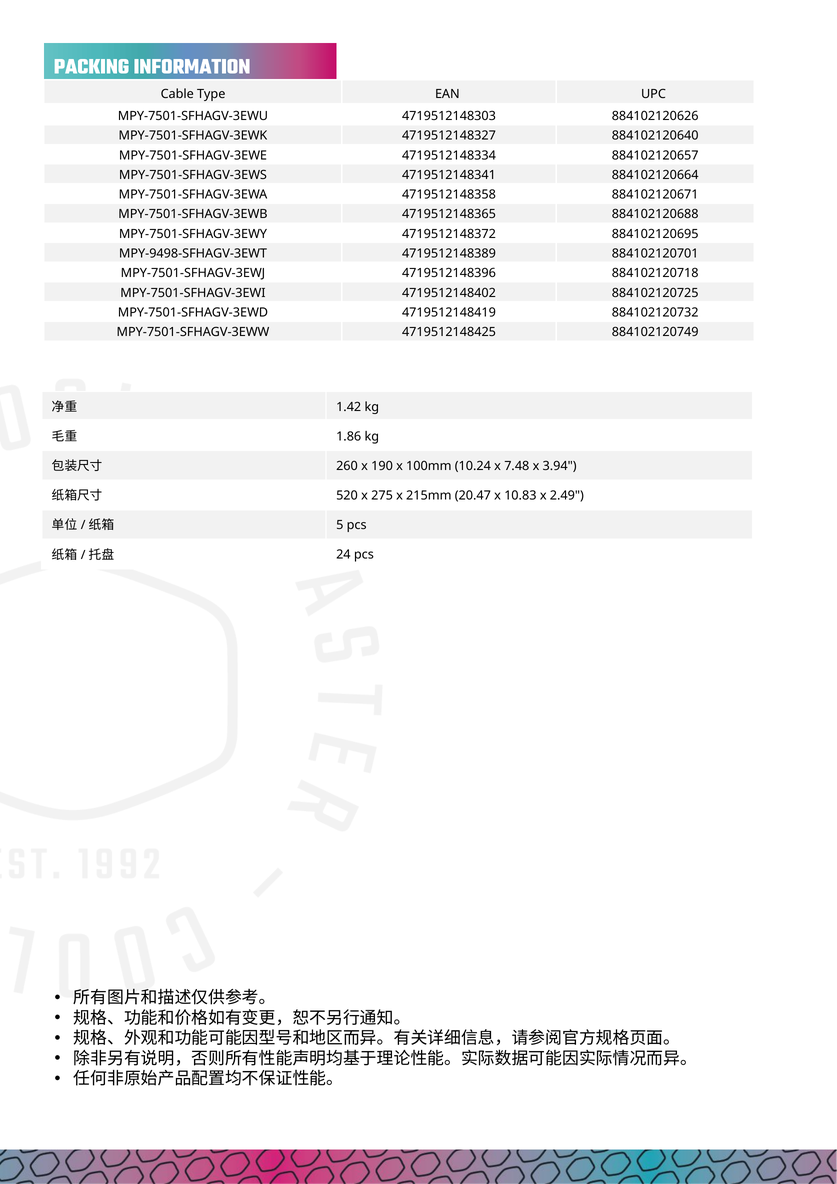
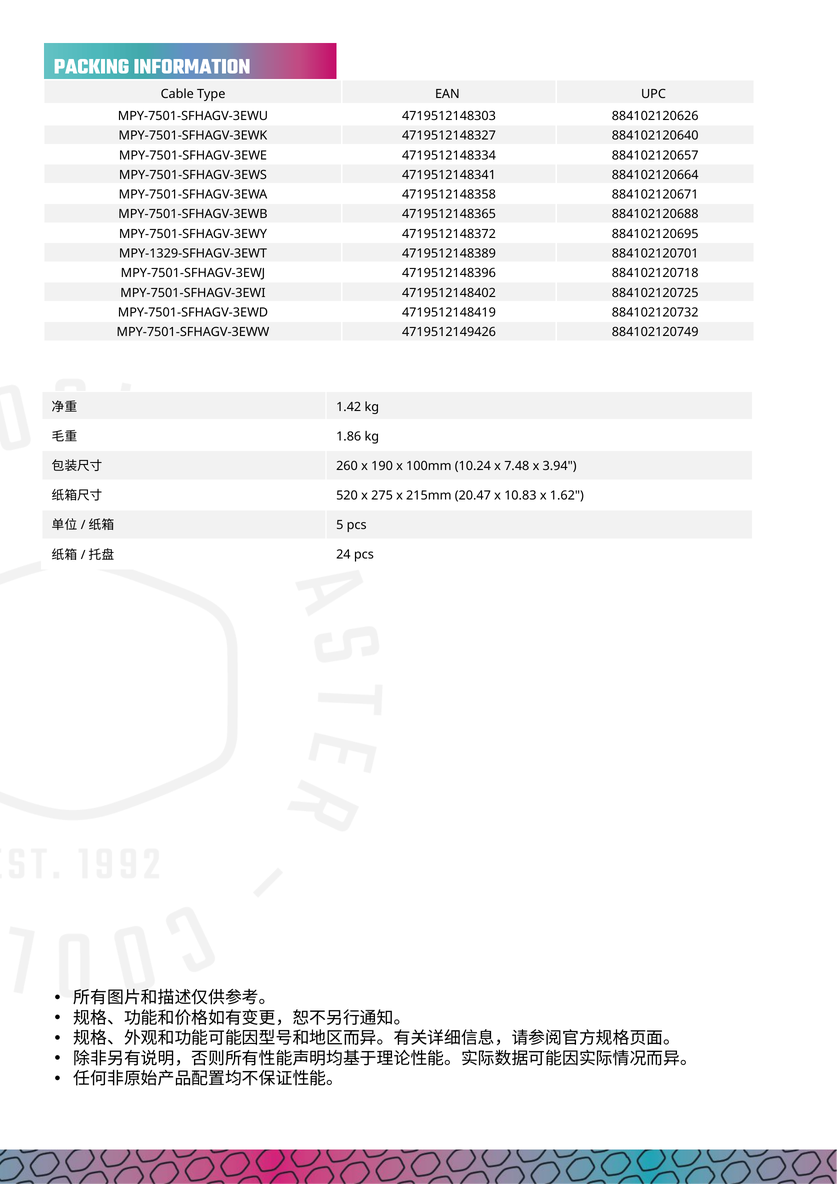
MPY-9498-SFHAGV-3EWT: MPY-9498-SFHAGV-3EWT -> MPY-1329-SFHAGV-3EWT (193, 254)
4719512148425: 4719512148425 -> 4719512149426 (449, 332)
2.49: 2.49 -> 1.62 (567, 496)
